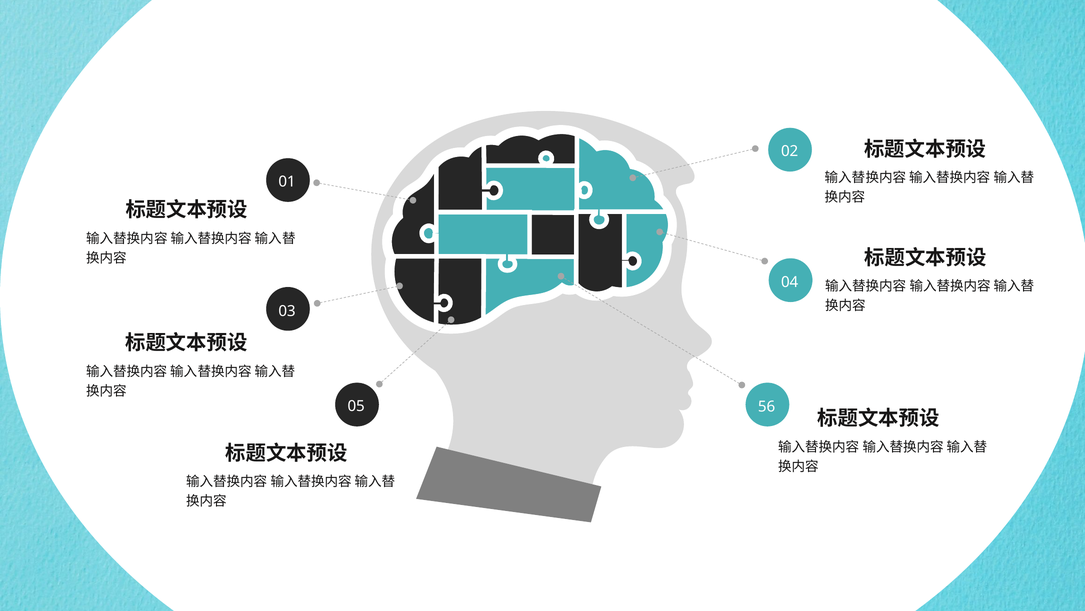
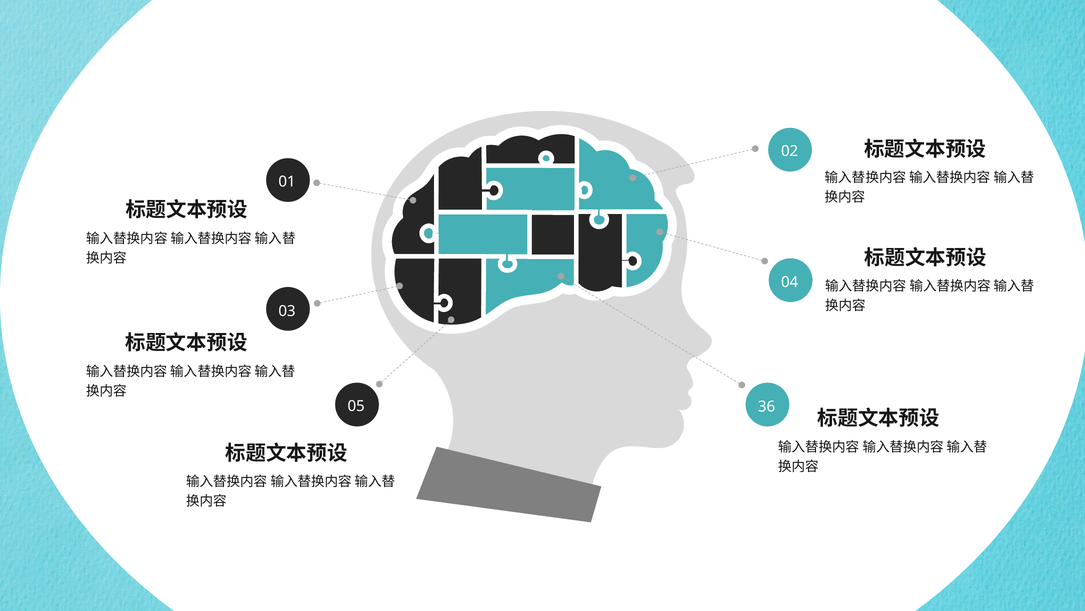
56: 56 -> 36 (767, 406)
